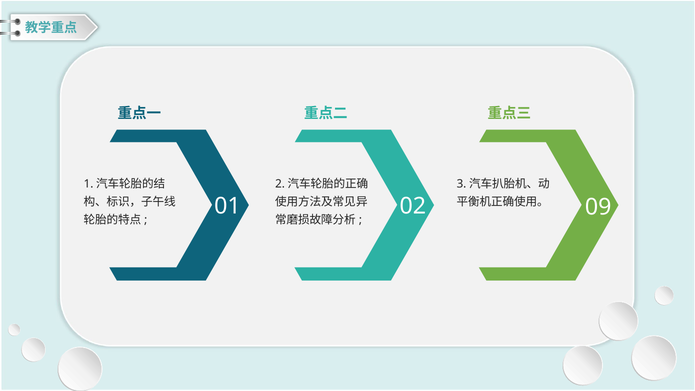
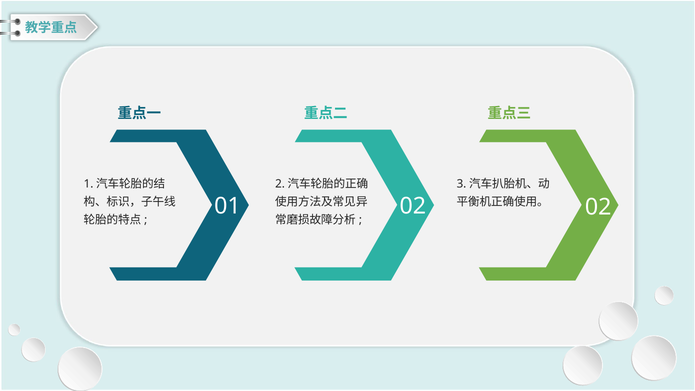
02 09: 09 -> 02 (598, 207)
